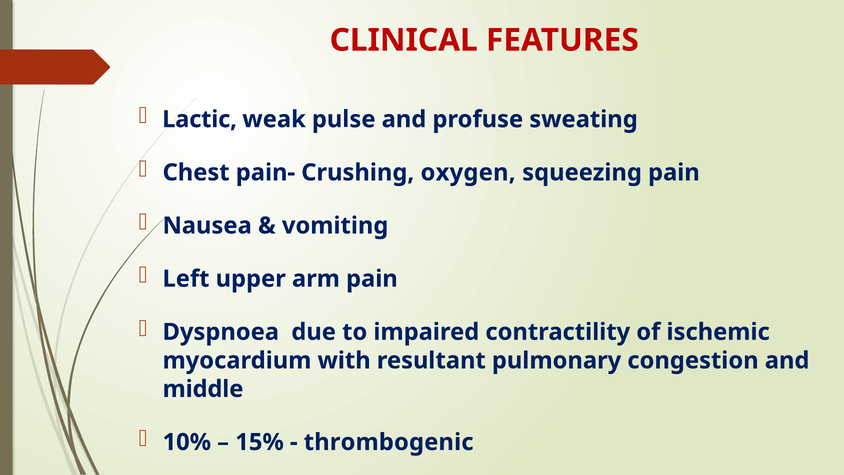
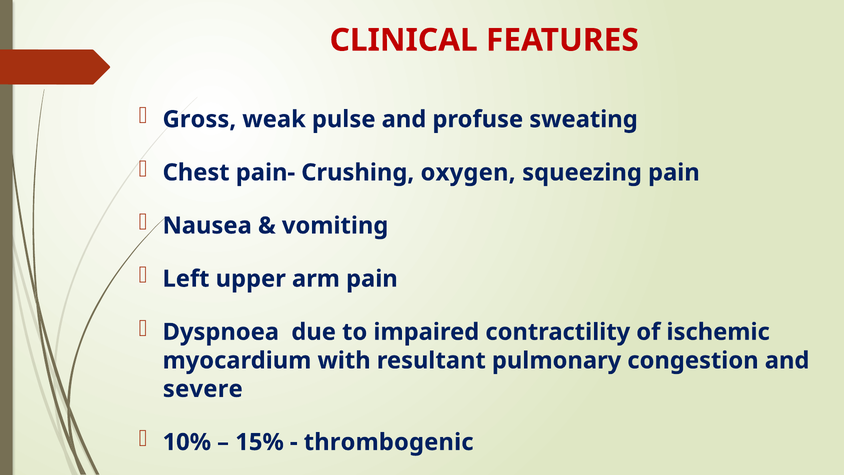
Lactic: Lactic -> Gross (199, 119)
middle: middle -> severe (203, 389)
